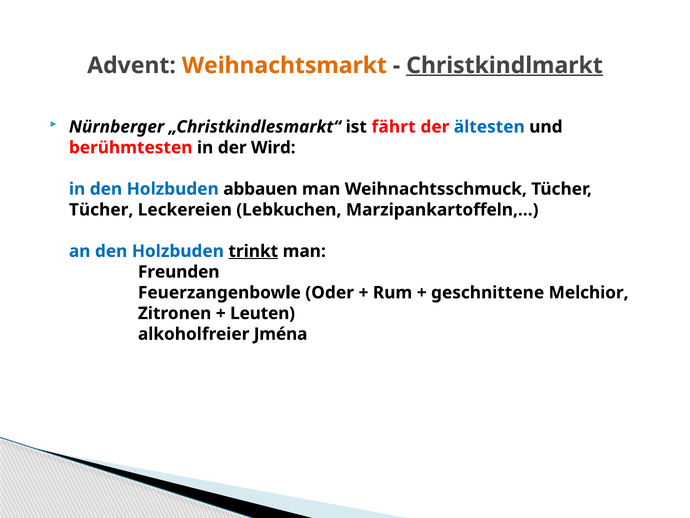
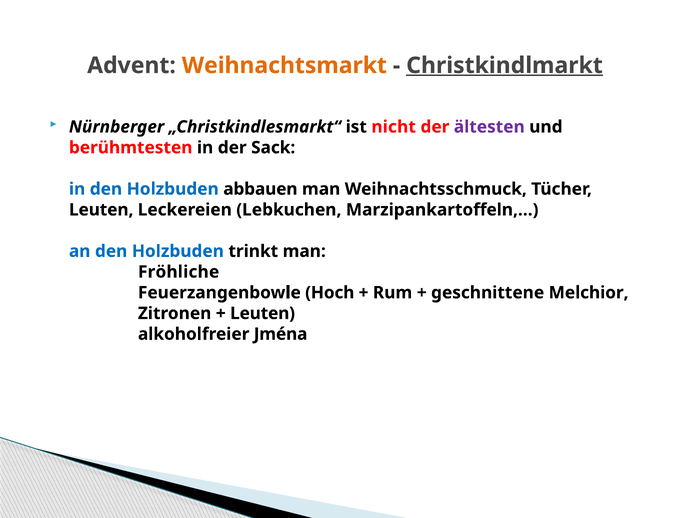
fährt: fährt -> nicht (394, 127)
ältesten colour: blue -> purple (489, 127)
Wird: Wird -> Sack (273, 147)
Tücher: Tücher -> Leuten (101, 210)
trinkt underline: present -> none (253, 251)
Freunden: Freunden -> Fröhliche (179, 272)
Oder: Oder -> Hoch (330, 292)
